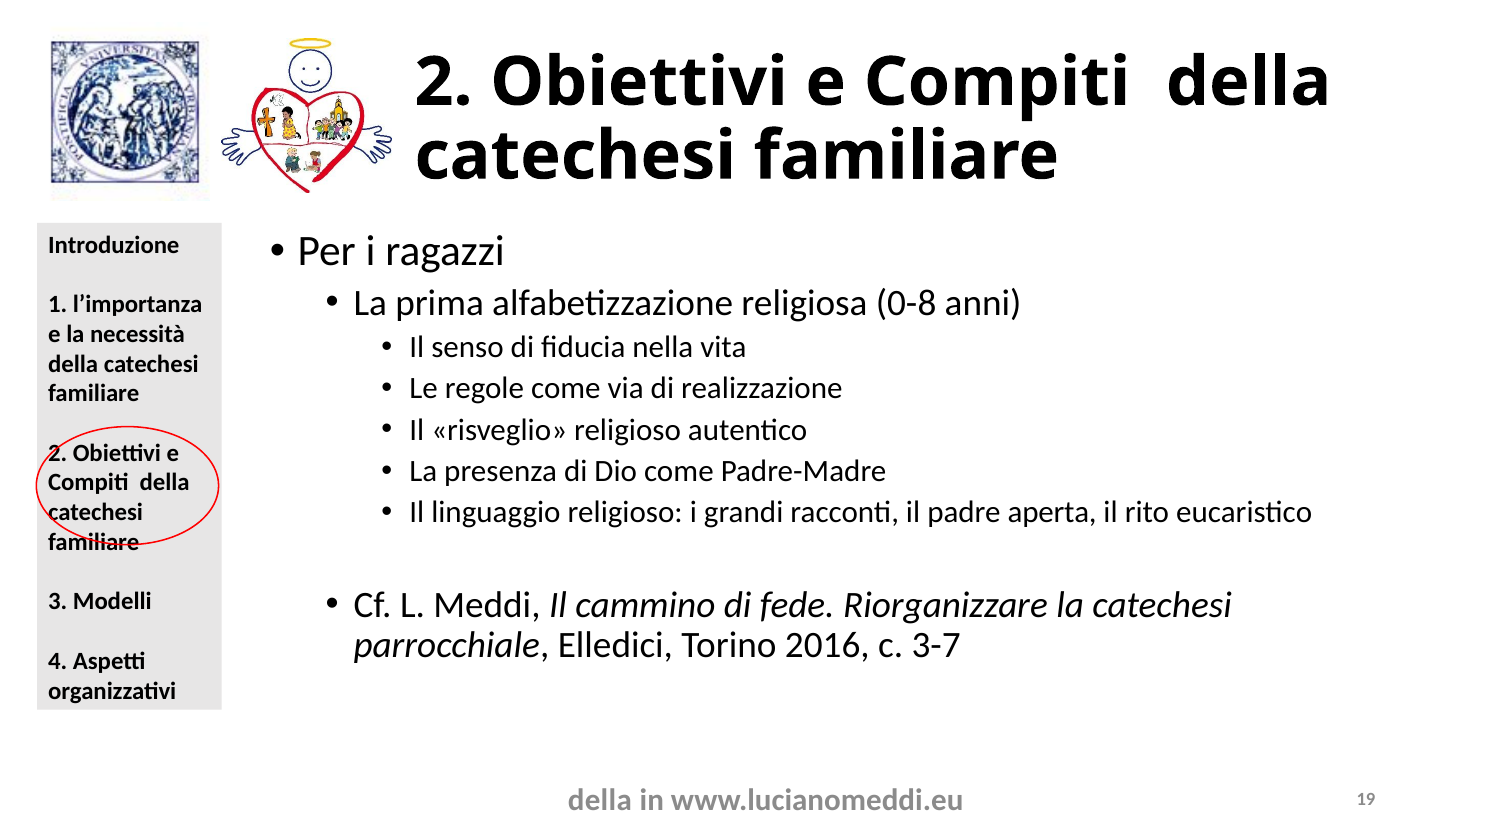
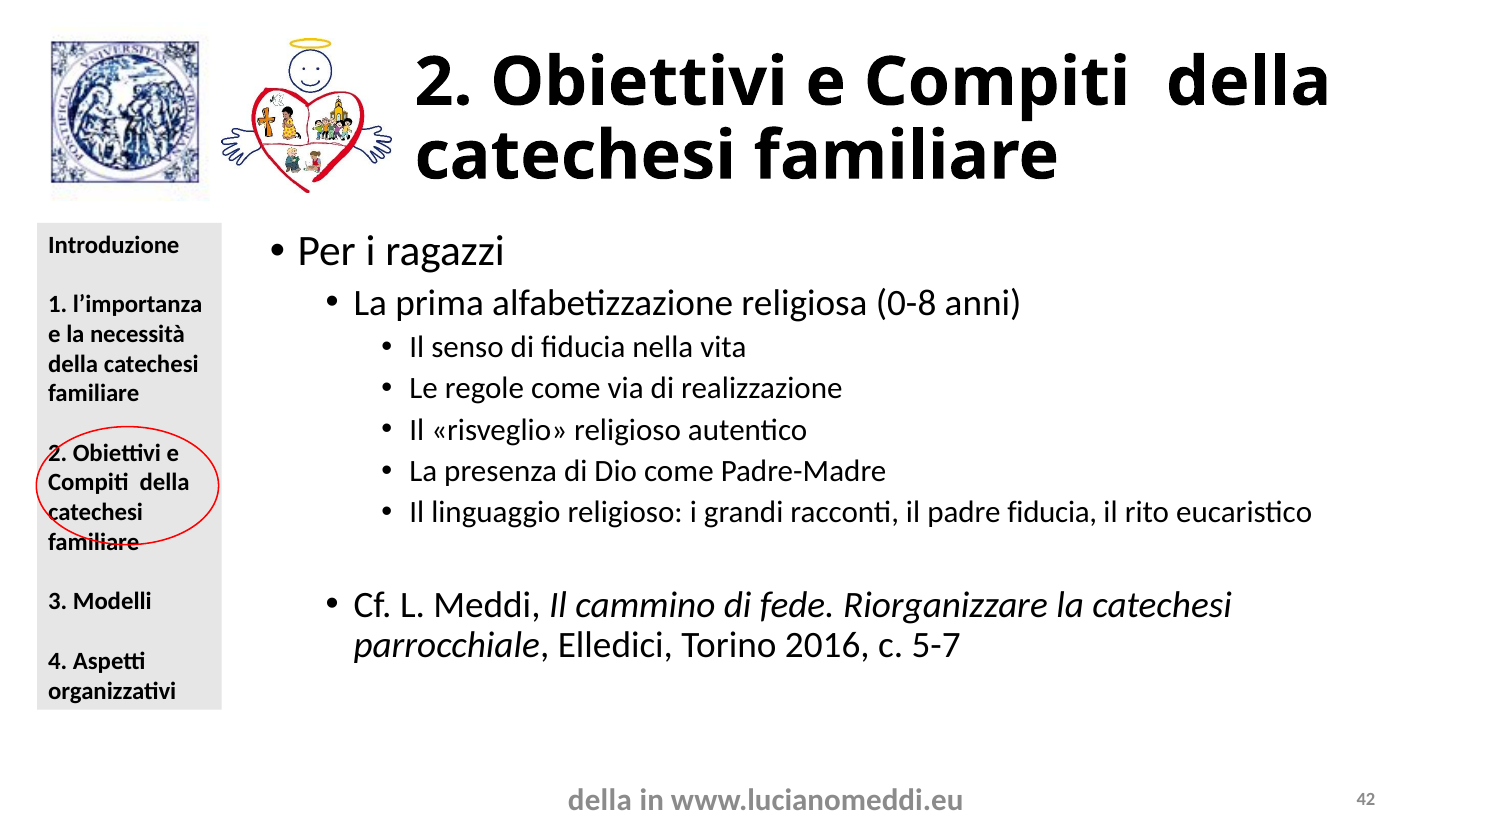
padre aperta: aperta -> fiducia (1052, 513)
3-7: 3-7 -> 5-7 (936, 645)
19: 19 -> 42 (1366, 800)
